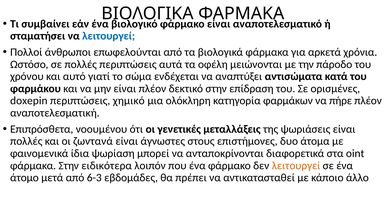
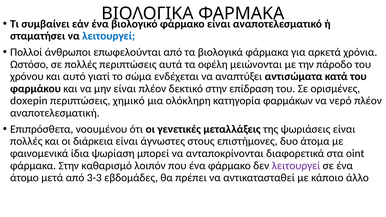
πήρε: πήρε -> νερό (340, 101)
ζωντανά: ζωντανά -> διάρκεια (93, 141)
ειδικότερα: ειδικότερα -> καθαρισμό (107, 166)
λειτουργεί colour: orange -> purple (296, 166)
6-3: 6-3 -> 3-3 (94, 178)
